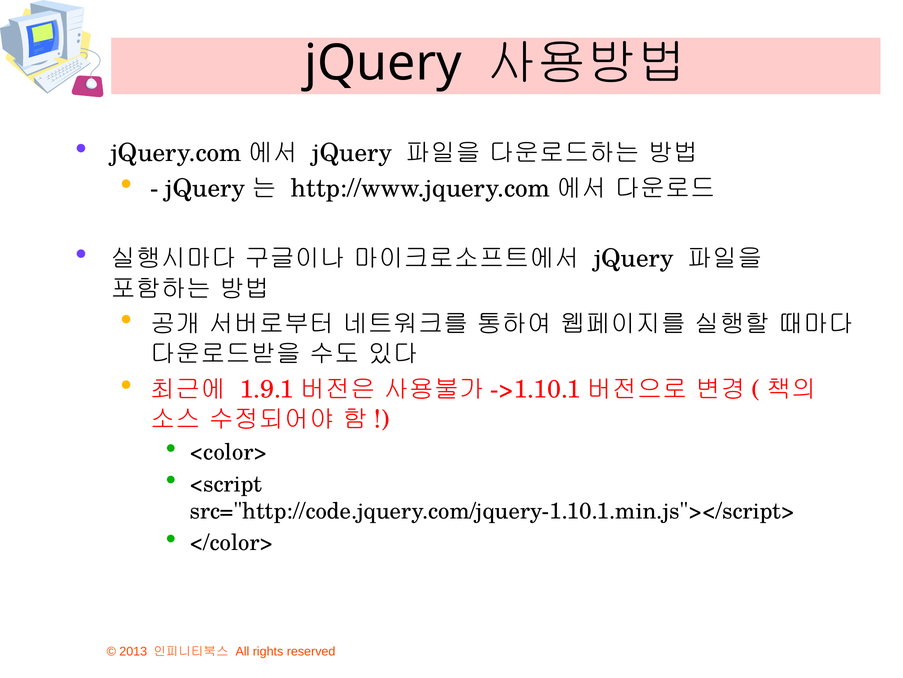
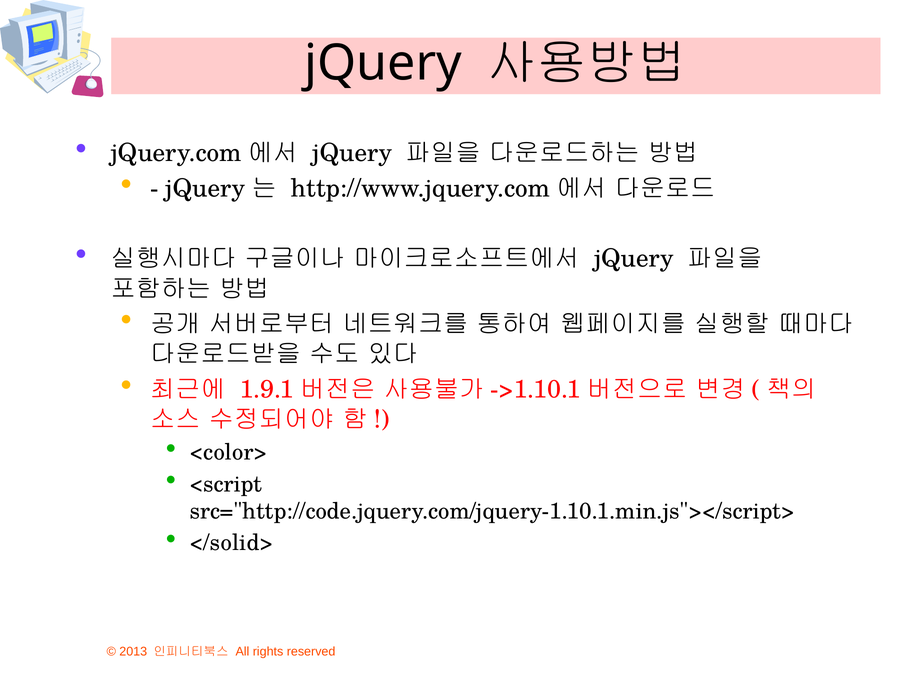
</color>: </color> -> </solid> (232, 542)
